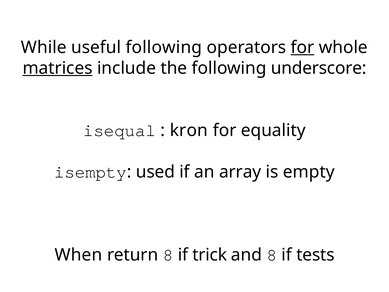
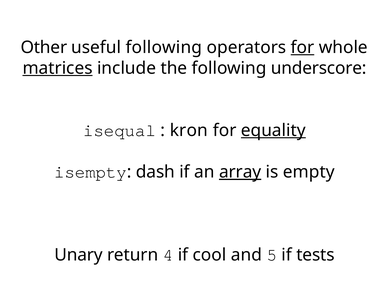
While: While -> Other (44, 47)
equality underline: none -> present (273, 130)
used: used -> dash (155, 172)
array underline: none -> present (240, 172)
When: When -> Unary (79, 255)
return 8: 8 -> 4 (168, 255)
trick: trick -> cool (210, 255)
and 8: 8 -> 5 (272, 255)
